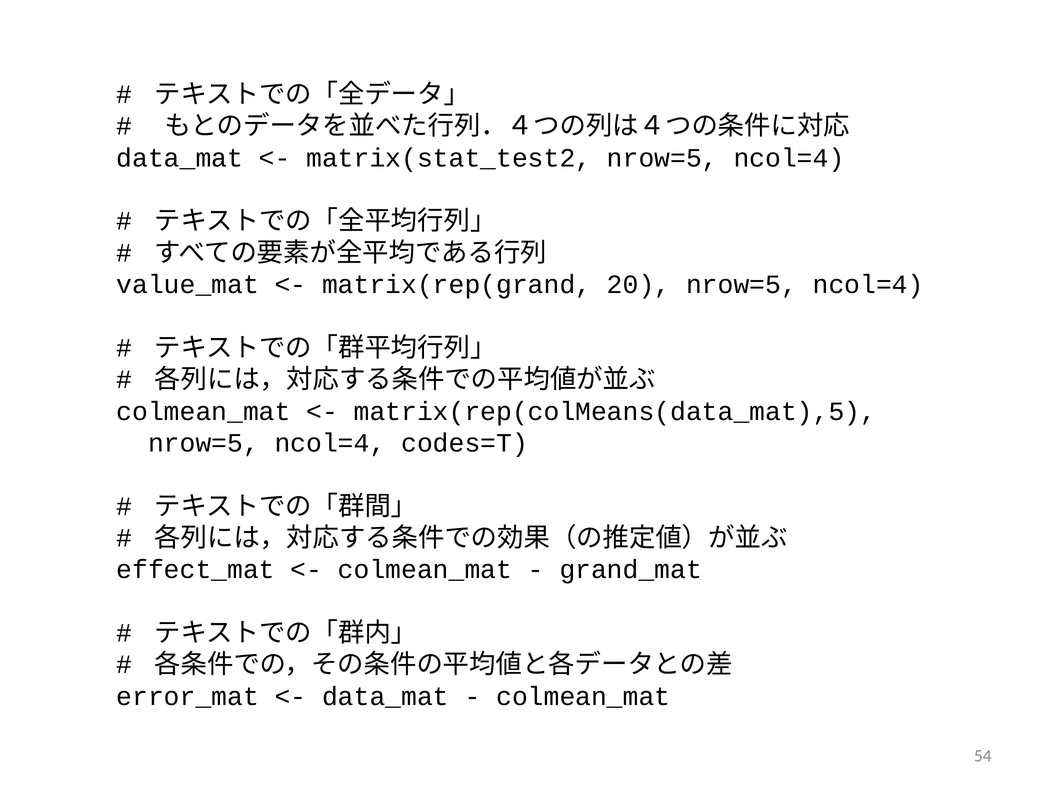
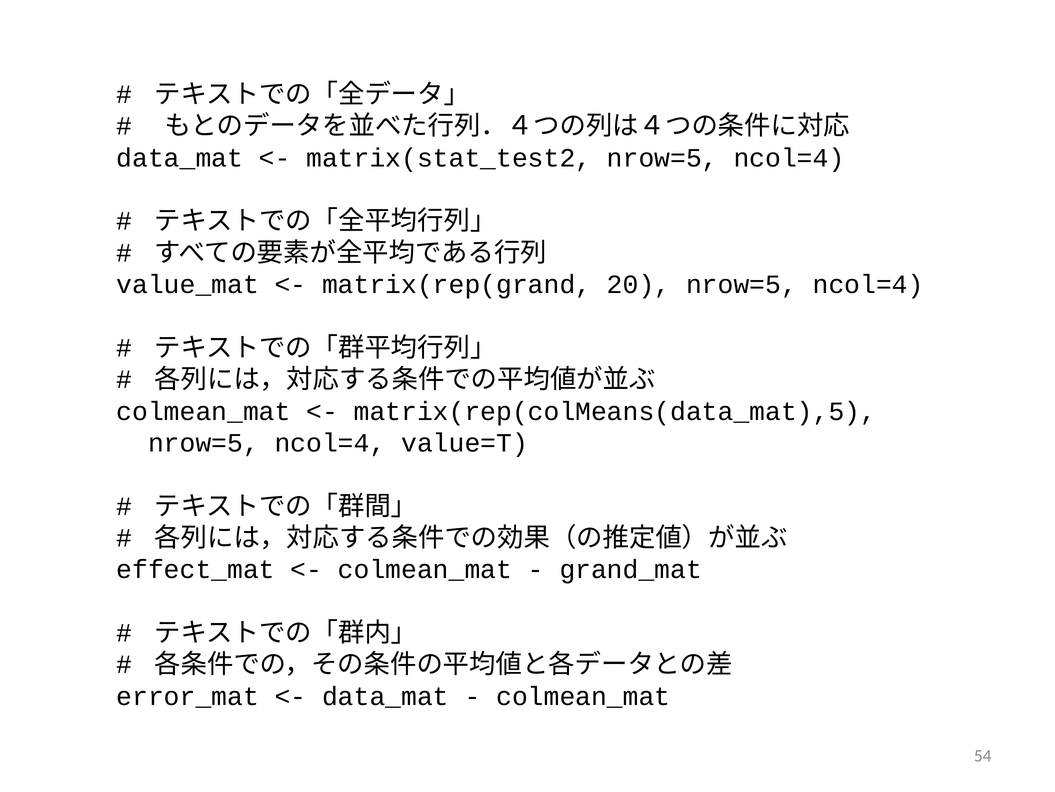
codes=T: codes=T -> value=T (465, 443)
